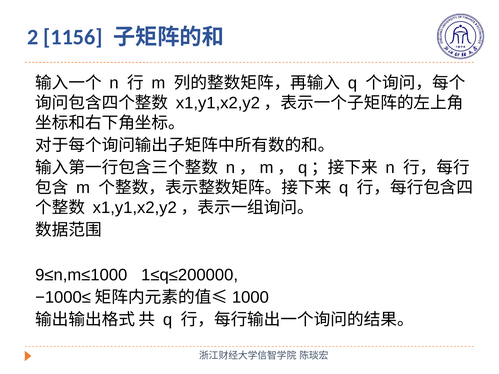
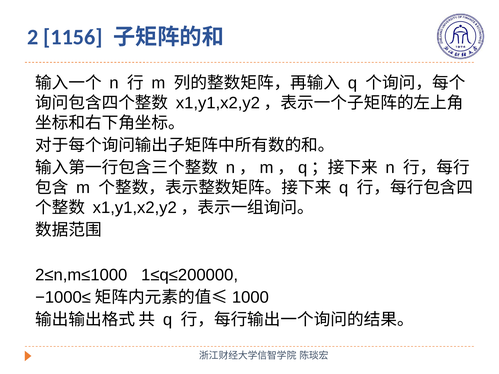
9≤n,m≤1000: 9≤n,m≤1000 -> 2≤n,m≤1000 (81, 275)
